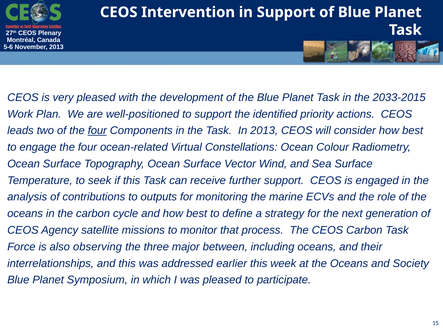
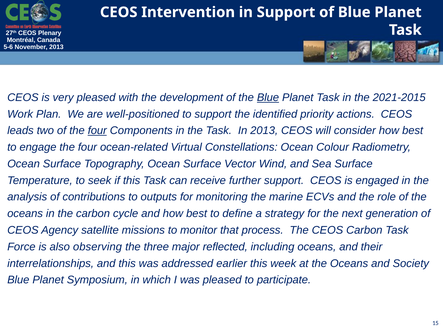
Blue underline: none -> present (268, 98)
2033-2015: 2033-2015 -> 2021-2015 (399, 98)
between: between -> reflected (225, 247)
